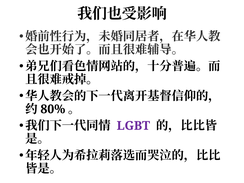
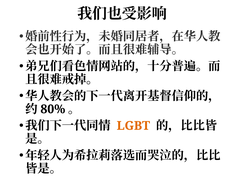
LGBT colour: purple -> orange (133, 126)
